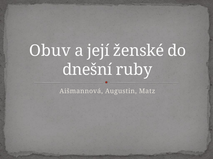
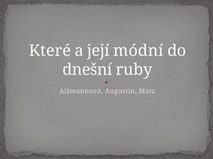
Obuv: Obuv -> Které (50, 51)
ženské: ženské -> módní (138, 51)
